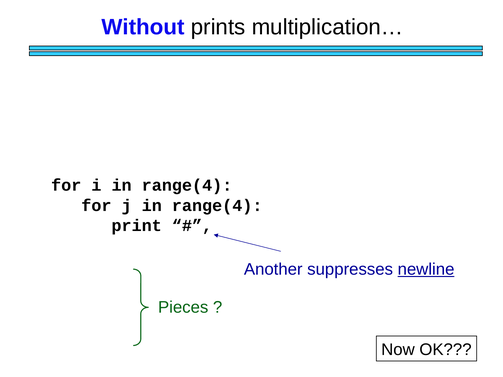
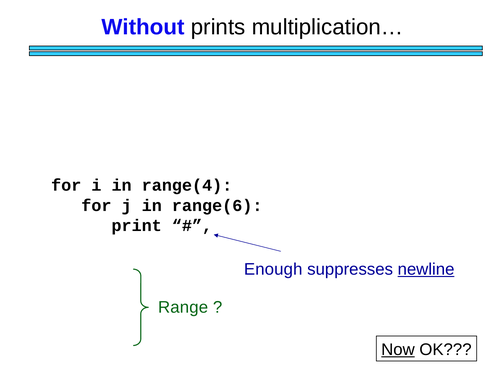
j in range(4: range(4 -> range(6 (217, 206)
Another: Another -> Enough (273, 269)
Pieces: Pieces -> Range (183, 307)
Now underline: none -> present (398, 350)
